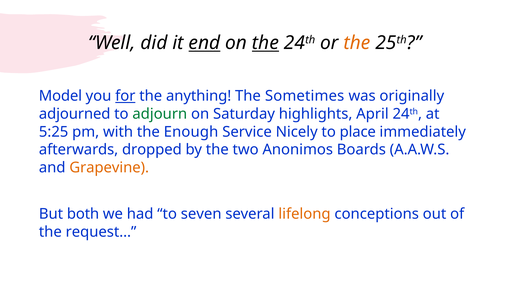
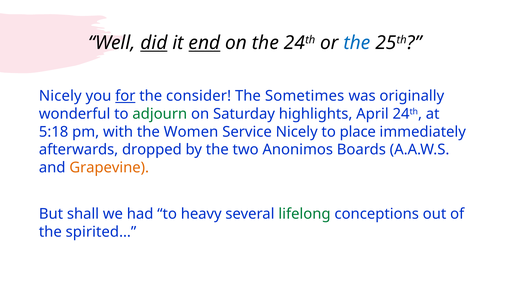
did underline: none -> present (154, 43)
the underline: present -> none (265, 43)
the colour: orange -> blue (357, 43)
Model: Model -> Nicely (60, 96)
anything: anything -> consider (199, 96)
adjourned: adjourned -> wonderful (75, 114)
5:25: 5:25 -> 5:18 (54, 132)
Enough: Enough -> Women (191, 132)
both: both -> shall (83, 214)
seven: seven -> heavy (201, 214)
lifelong colour: orange -> green (304, 214)
request…: request… -> spirited… (101, 232)
